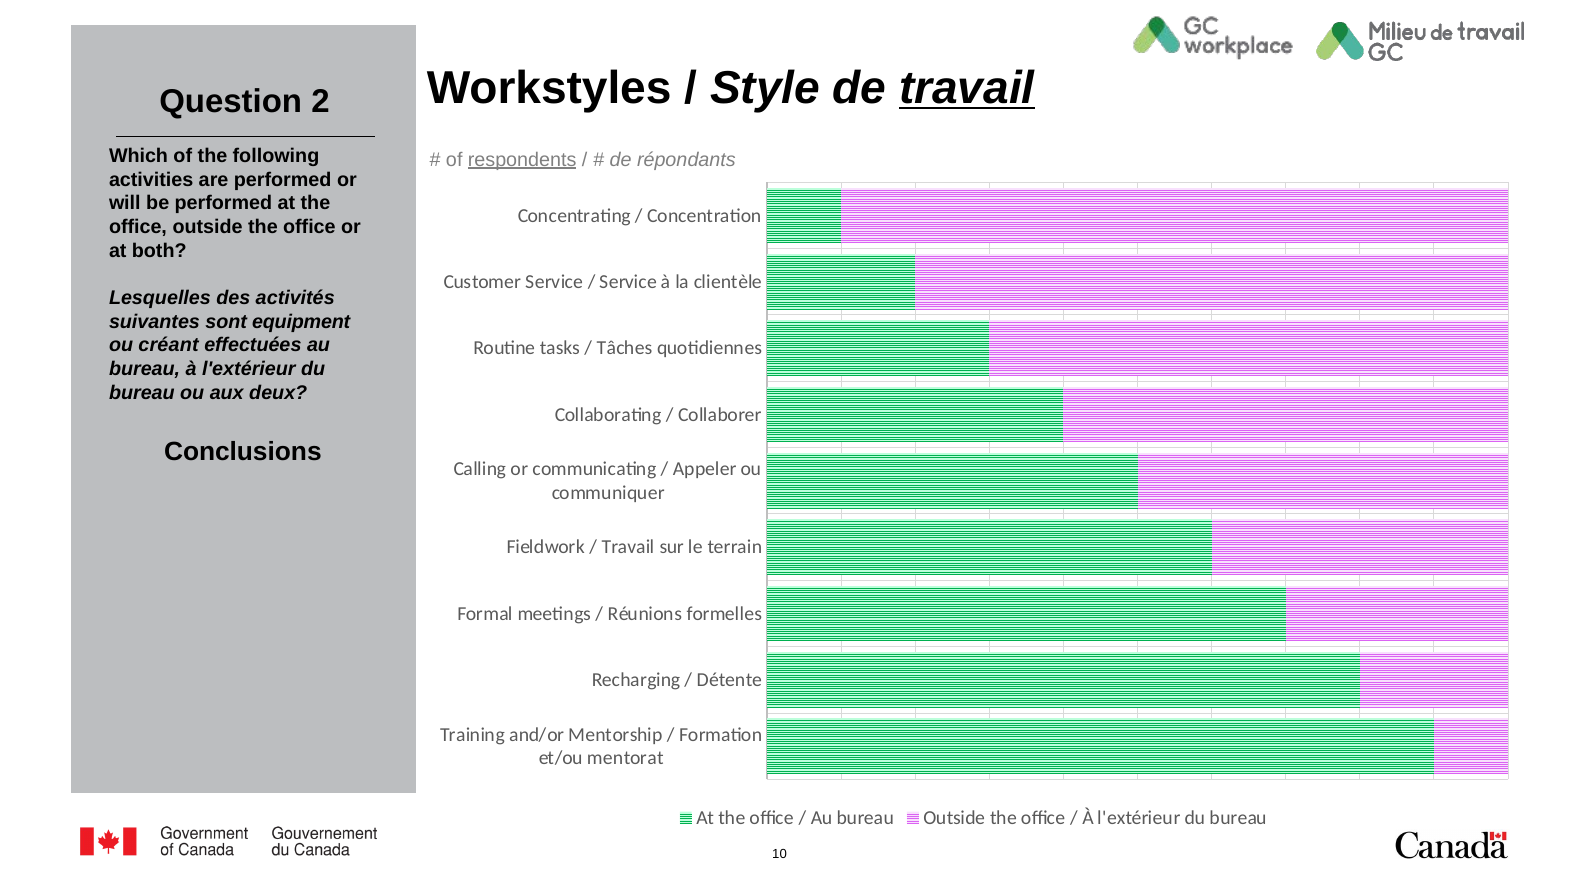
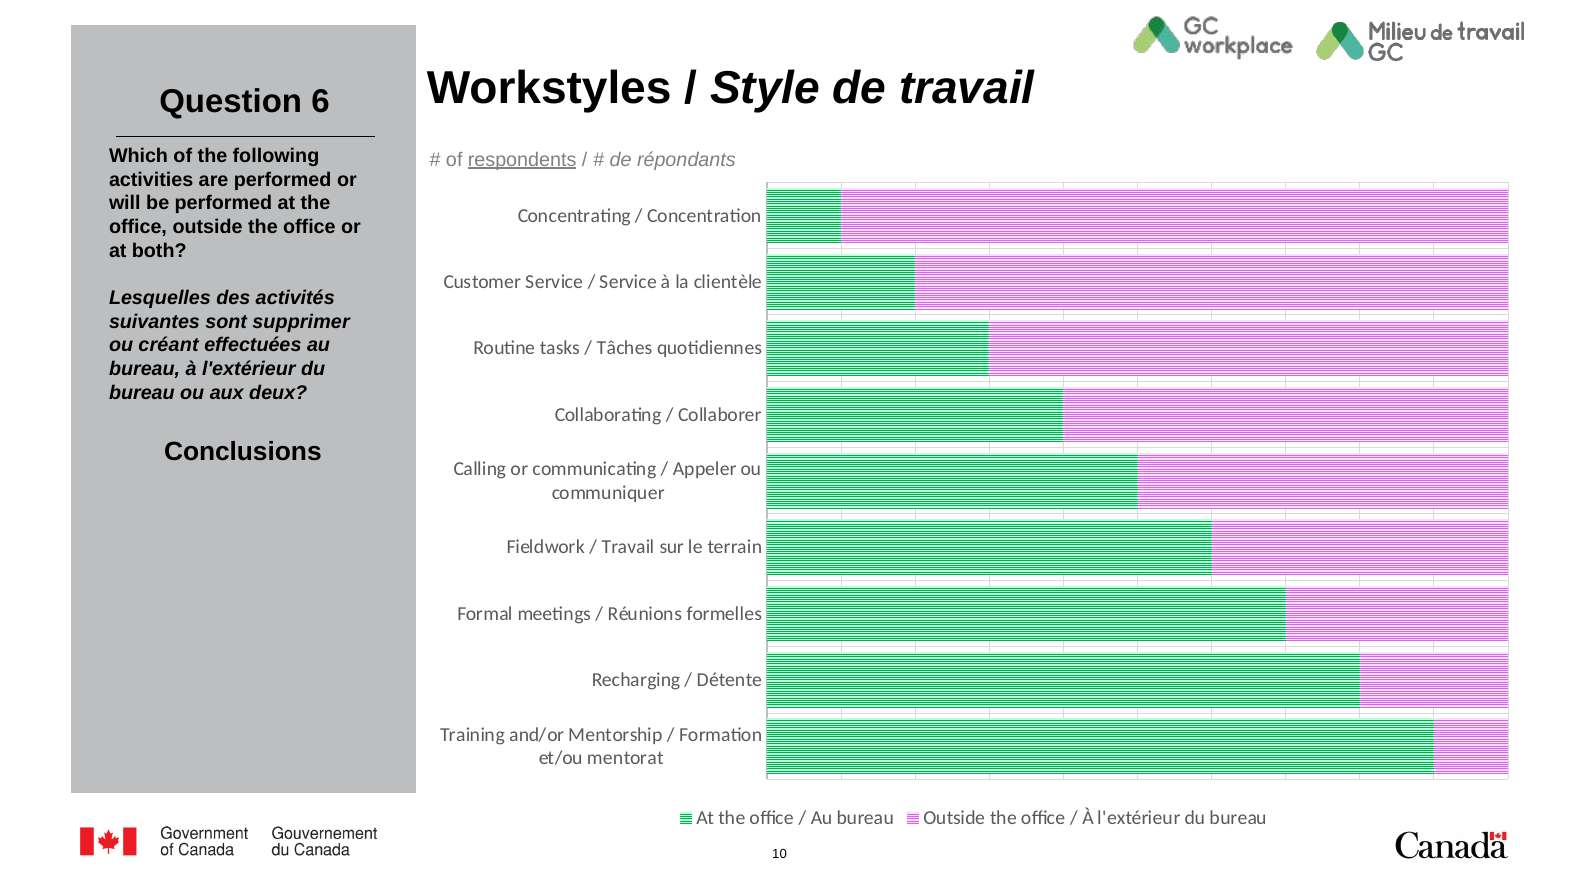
travail underline: present -> none (967, 88)
2: 2 -> 6 (321, 102)
equipment: equipment -> supprimer (301, 322)
